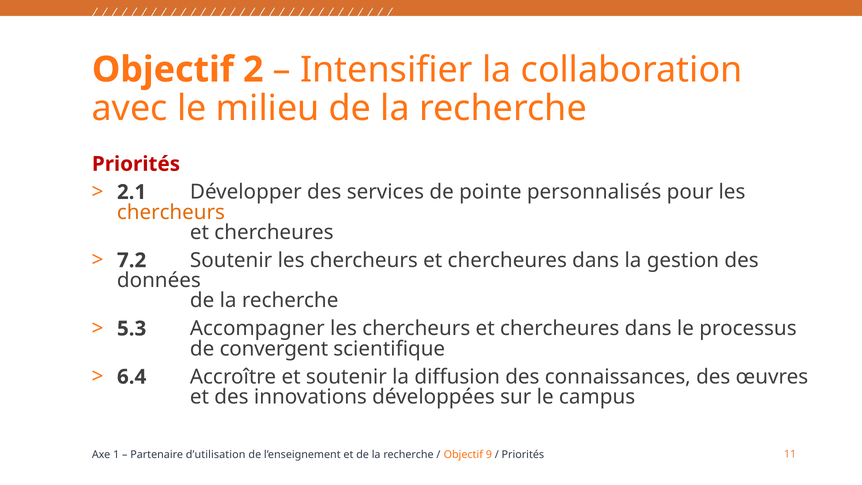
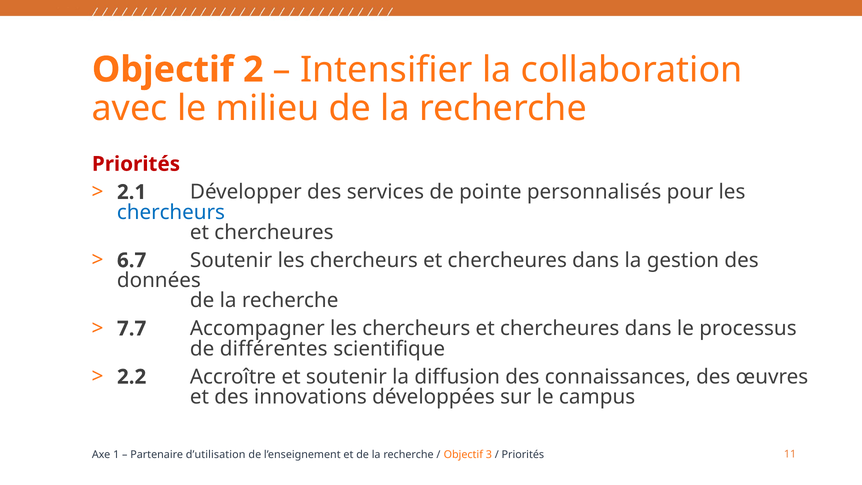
chercheurs colour: orange -> blue (171, 212)
7.2: 7.2 -> 6.7 (132, 260)
5.3: 5.3 -> 7.7 (132, 329)
convergent: convergent -> différentes (274, 349)
6.4: 6.4 -> 2.2 (132, 377)
9: 9 -> 3 (489, 455)
